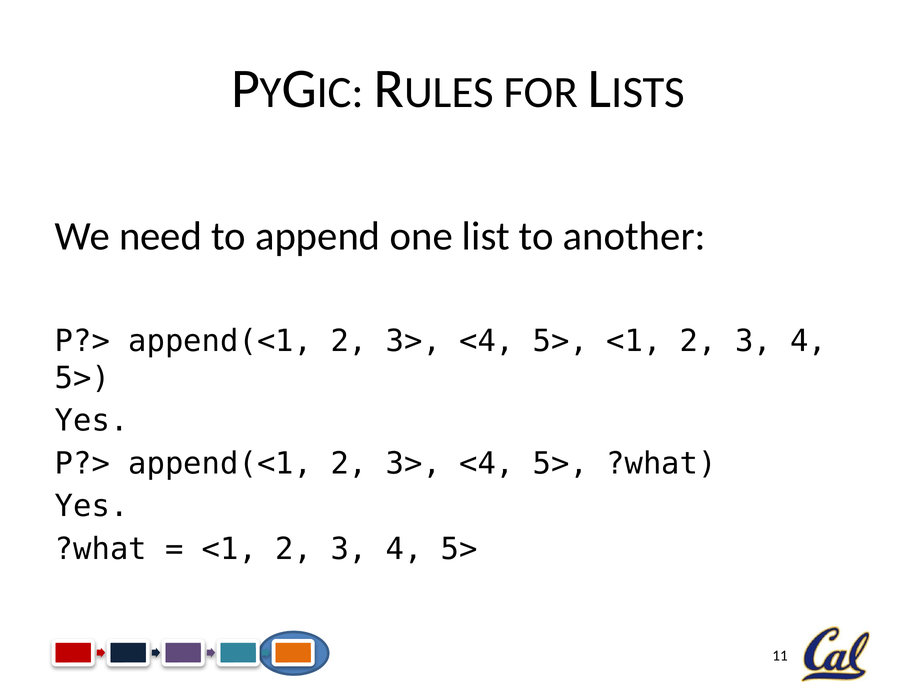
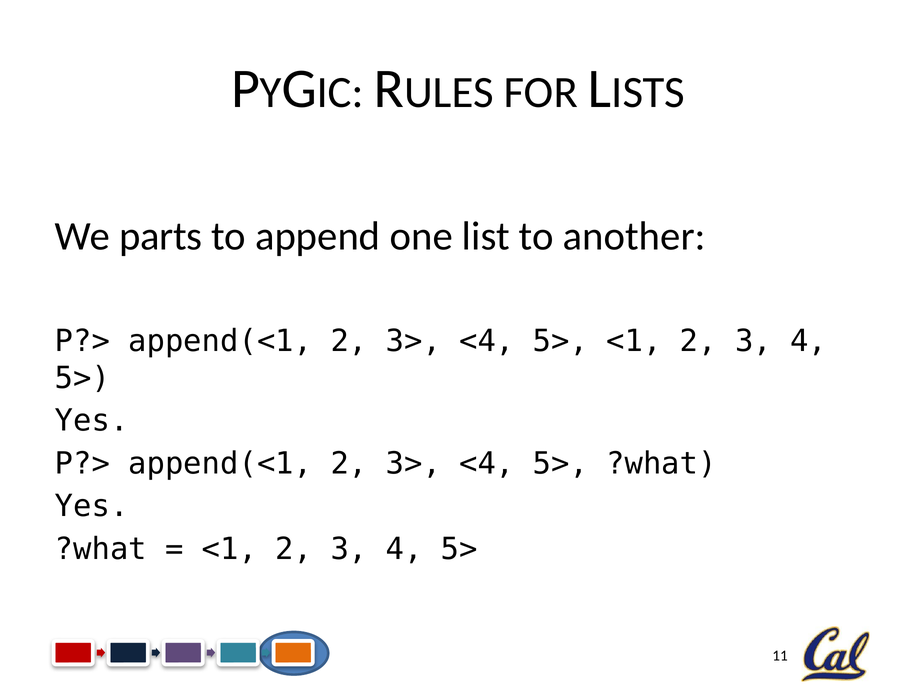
need: need -> parts (161, 236)
